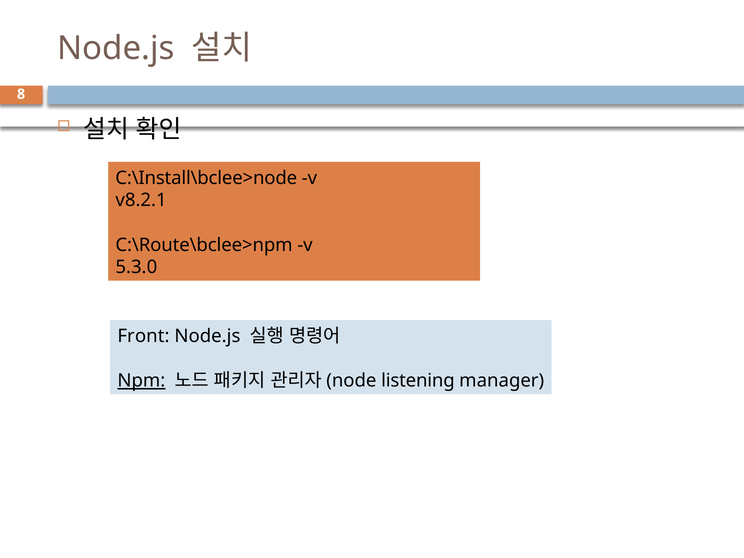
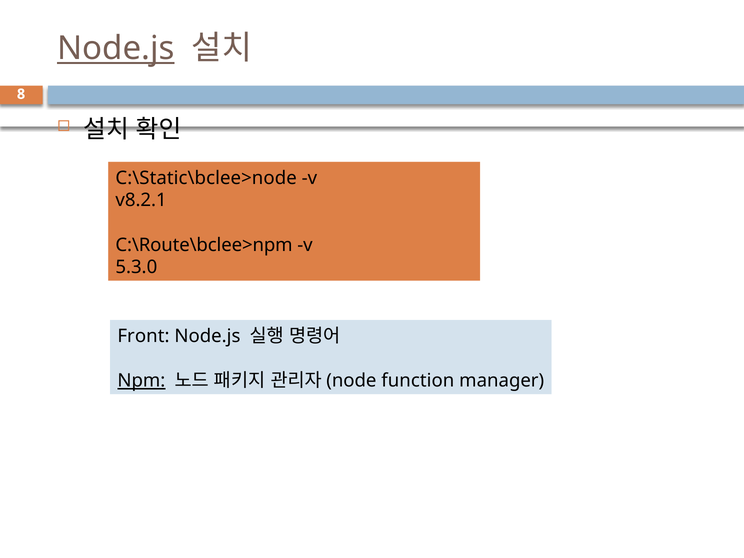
Node.js underline: none -> present (116, 49)
C:\Install\bclee>node: C:\Install\bclee>node -> C:\Static\bclee>node (206, 178)
listening: listening -> function (418, 381)
